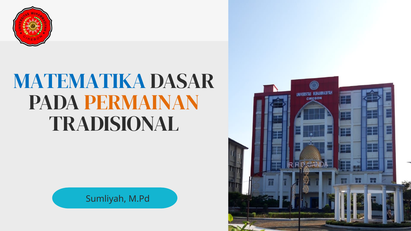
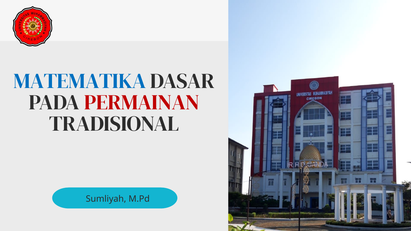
PERMAINAN colour: orange -> red (142, 102)
